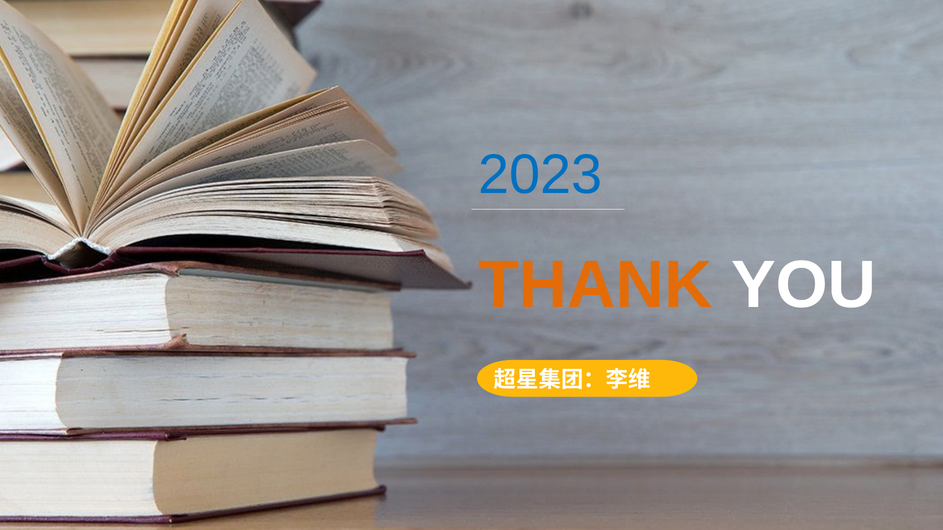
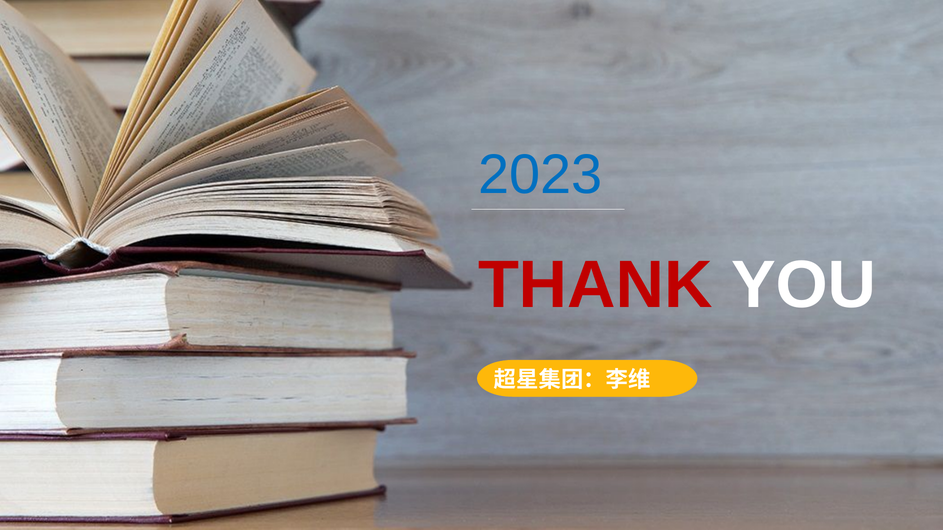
THANK colour: orange -> red (595, 285)
